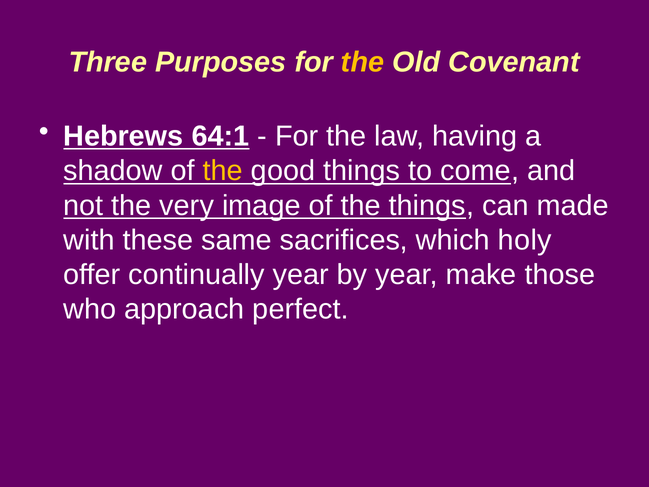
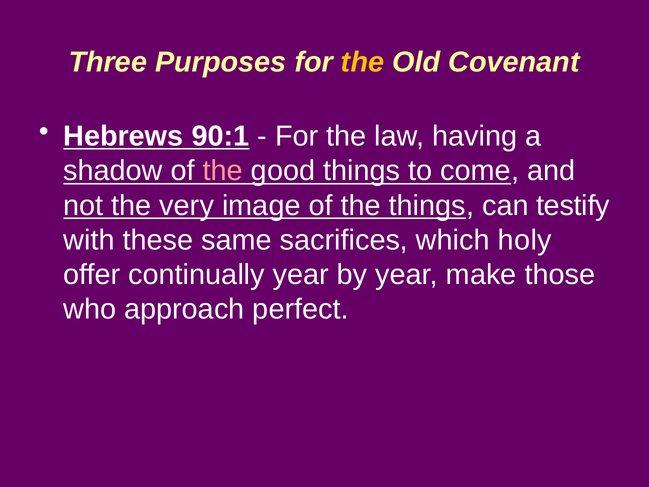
64:1: 64:1 -> 90:1 (220, 136)
the colour: yellow -> pink (223, 171)
made: made -> testify (573, 205)
